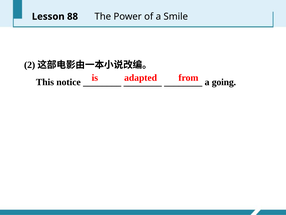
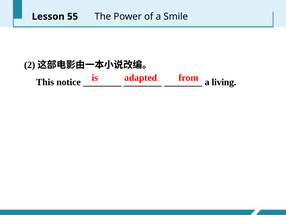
88: 88 -> 55 (73, 17)
going: going -> living (224, 82)
